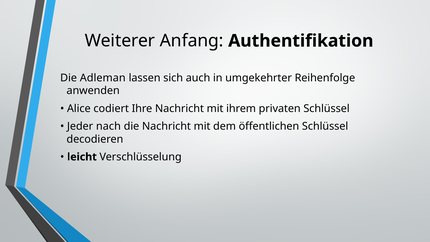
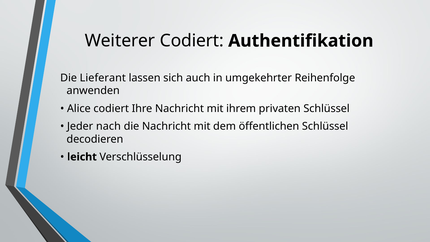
Weiterer Anfang: Anfang -> Codiert (192, 41)
Adleman: Adleman -> Lieferant (103, 78)
